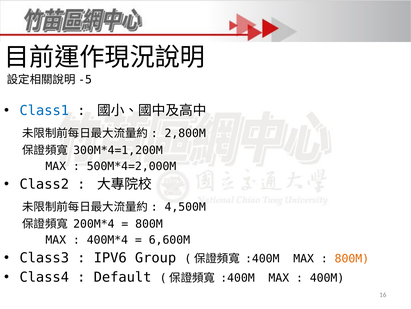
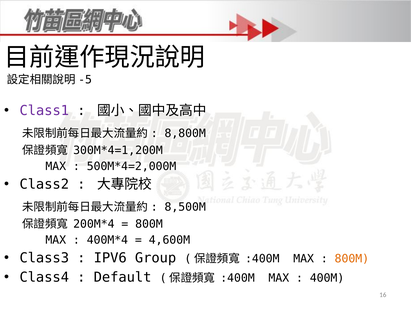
Class1 colour: blue -> purple (44, 110)
2,800M: 2,800M -> 8,800M (185, 133)
4,500M: 4,500M -> 8,500M (185, 207)
6,600M: 6,600M -> 4,600M (169, 239)
